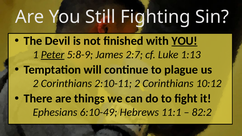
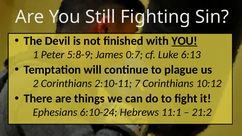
Peter underline: present -> none (53, 55)
2:7: 2:7 -> 0:7 (134, 55)
1:13: 1:13 -> 6:13 (191, 55)
2:10-11 2: 2 -> 7 (137, 84)
6:10-49: 6:10-49 -> 6:10-24 (99, 112)
82:2: 82:2 -> 21:2 (202, 112)
